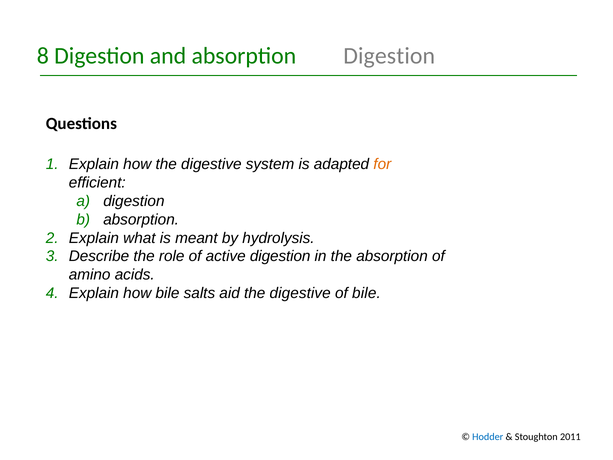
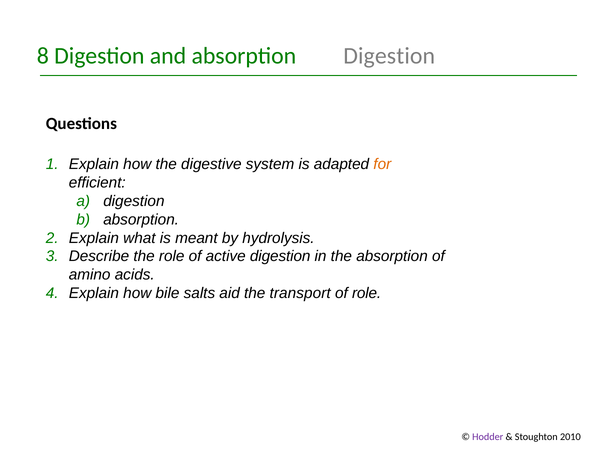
aid the digestive: digestive -> transport (300, 293)
of bile: bile -> role (367, 293)
Hodder colour: blue -> purple (488, 437)
2011: 2011 -> 2010 (570, 437)
